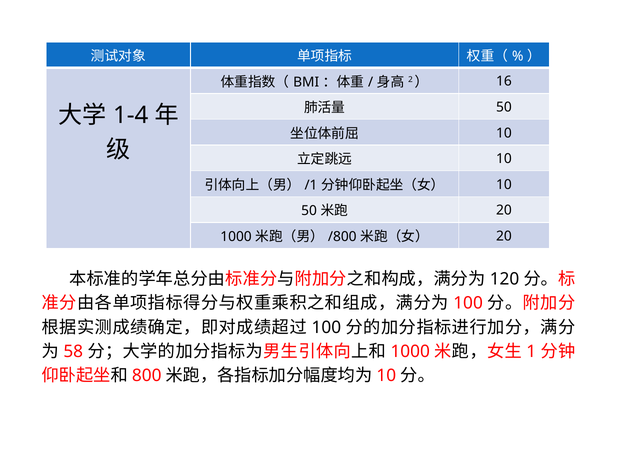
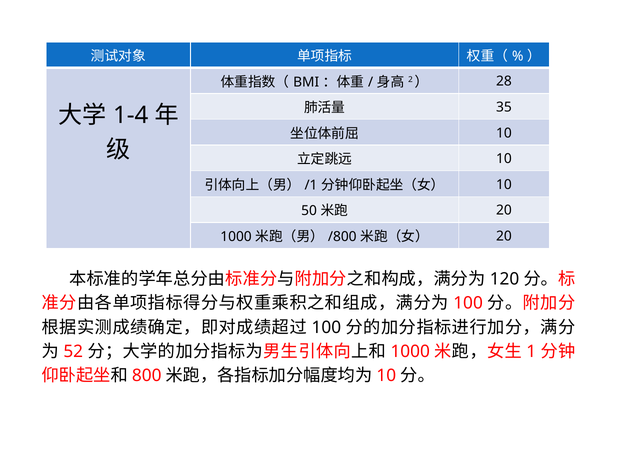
16: 16 -> 28 (504, 81)
50: 50 -> 35 (504, 107)
58: 58 -> 52 (73, 352)
